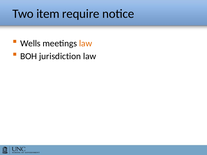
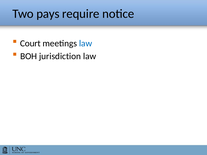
item: item -> pays (48, 14)
Wells: Wells -> Court (30, 43)
law colour: orange -> blue (86, 43)
